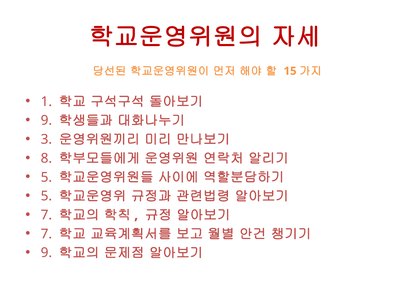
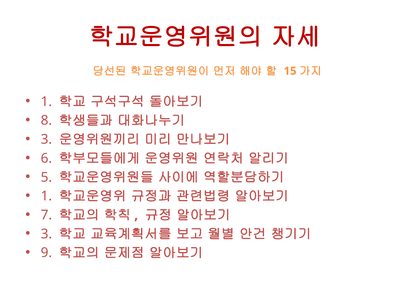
9: 9 -> 8 (46, 121)
8: 8 -> 6 (46, 159)
5: 5 -> 1 (46, 196)
7: 7 -> 3 (46, 234)
